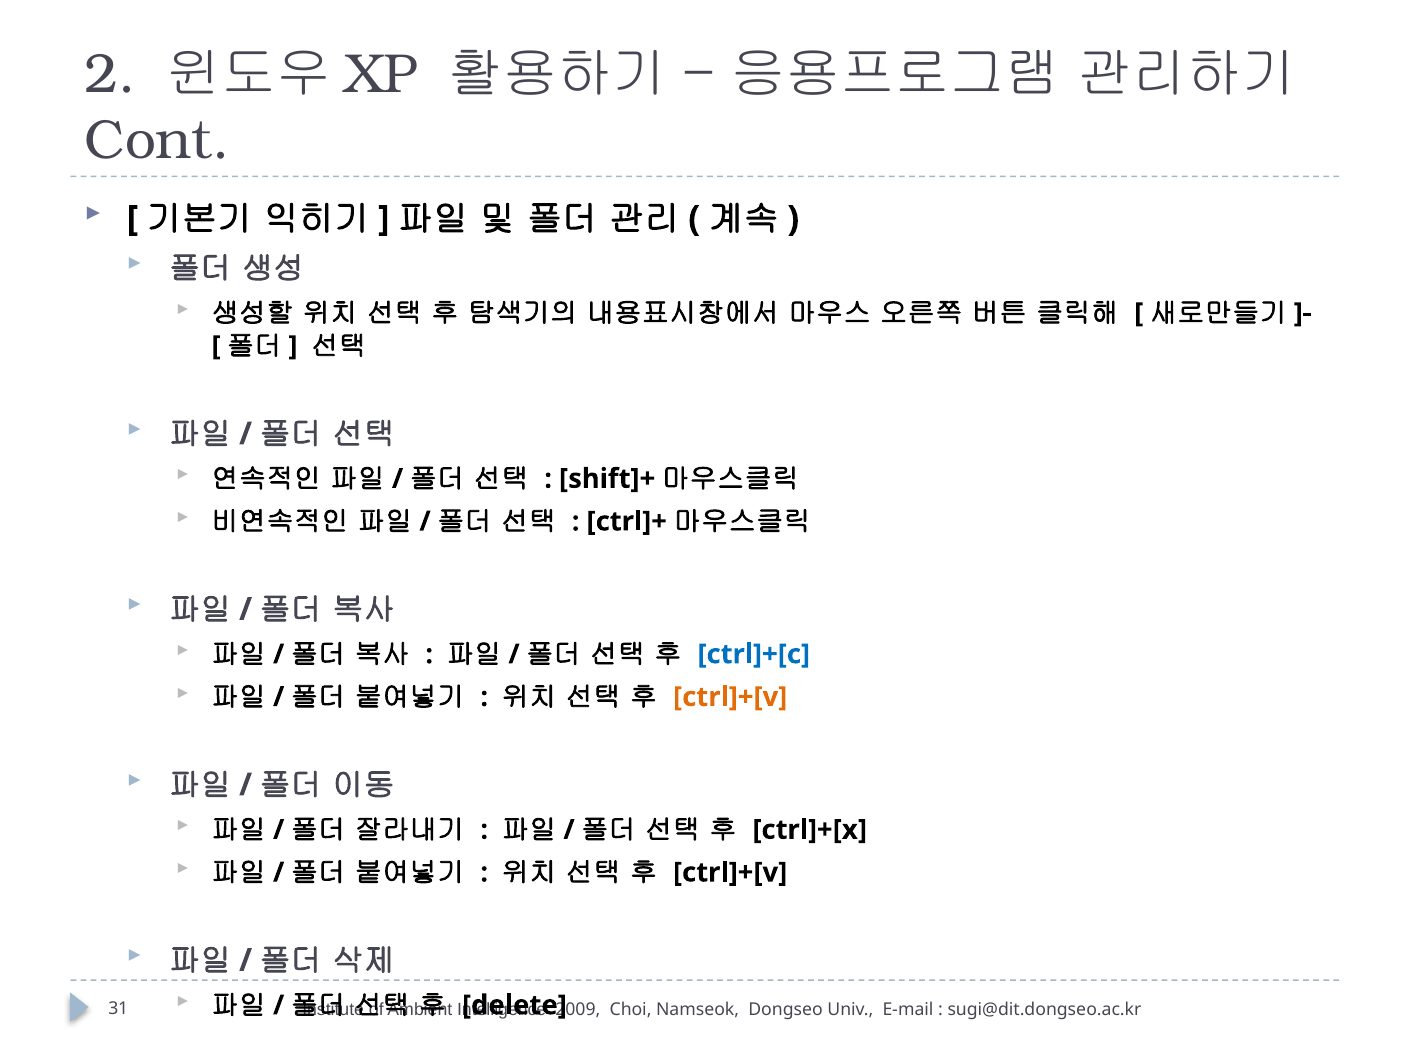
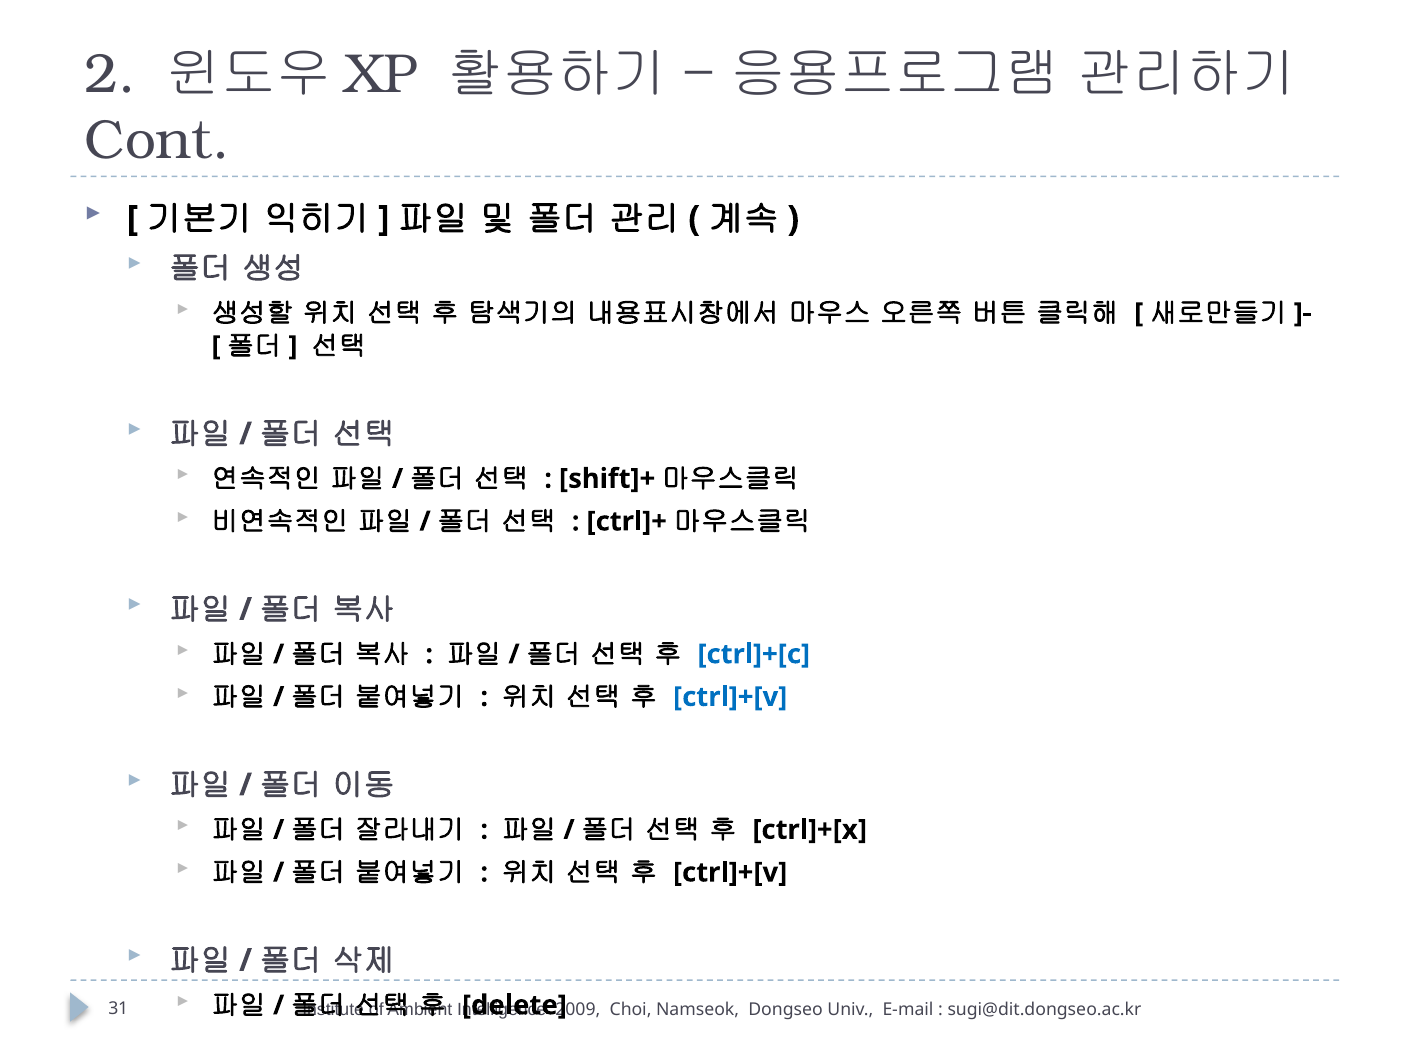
ctrl]+[v colour: orange -> blue (730, 697)
